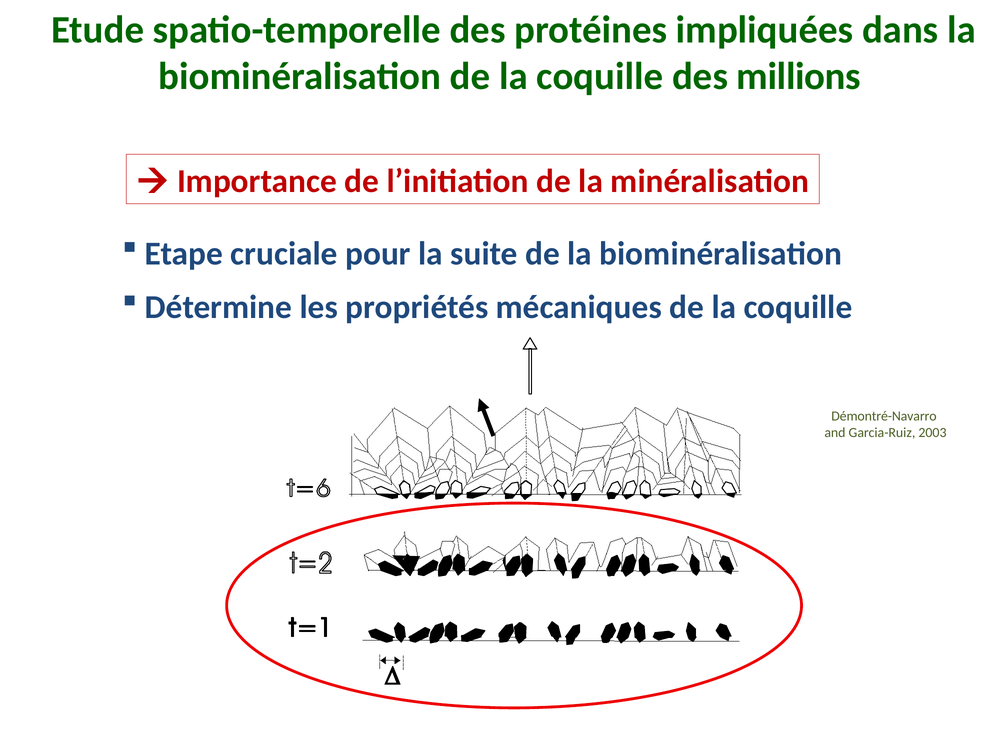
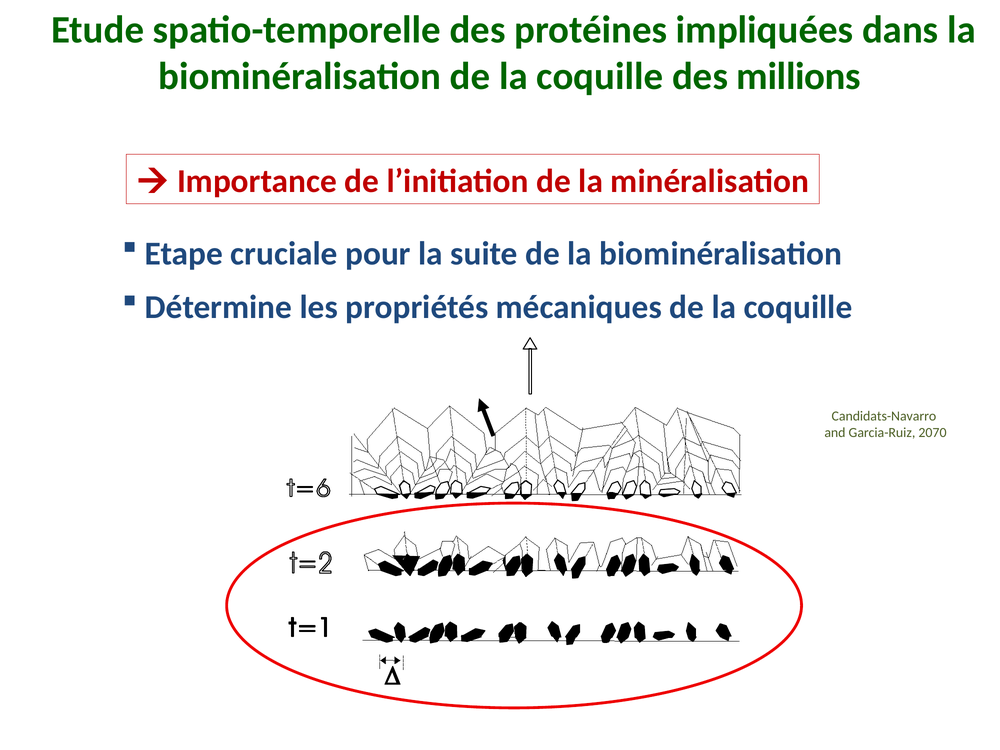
Démontré-Navarro: Démontré-Navarro -> Candidats-Navarro (884, 416)
2003: 2003 -> 2070 (932, 433)
